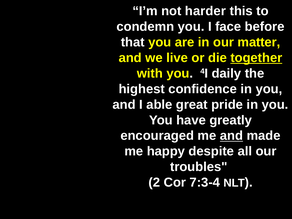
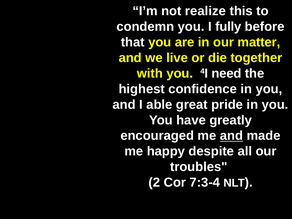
harder: harder -> realize (205, 11)
face: face -> fully (228, 27)
together underline: present -> none (256, 58)
daily: daily -> need (226, 73)
